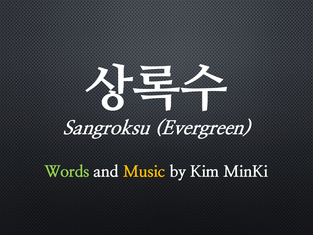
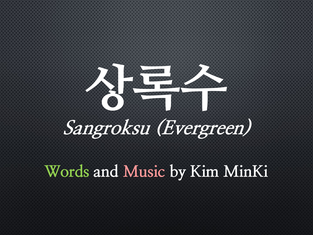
Music colour: yellow -> pink (144, 171)
